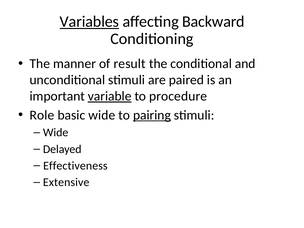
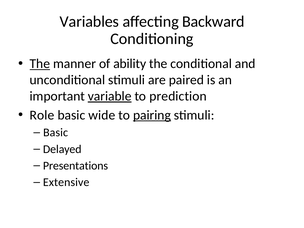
Variables underline: present -> none (89, 22)
The underline: none -> present (40, 64)
result: result -> ability (130, 64)
procedure: procedure -> prediction (178, 96)
Wide: Wide -> Basic (56, 133)
Effectiveness: Effectiveness -> Presentations (75, 166)
